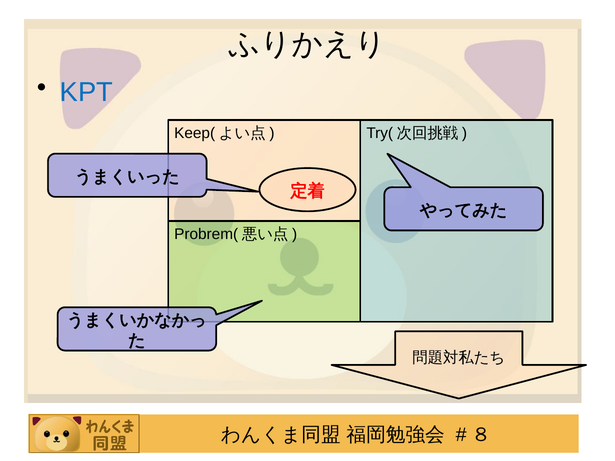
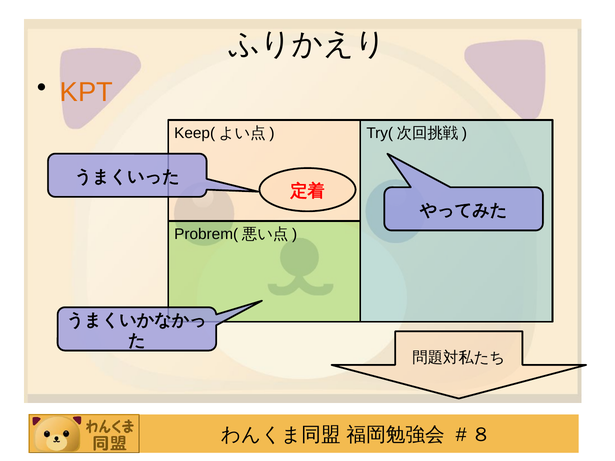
KPT colour: blue -> orange (87, 92)
